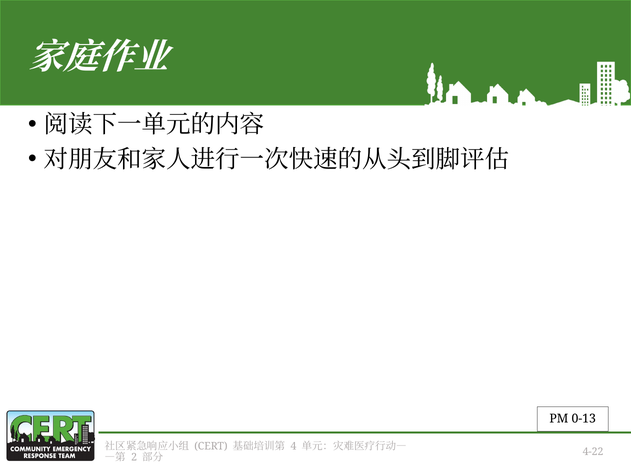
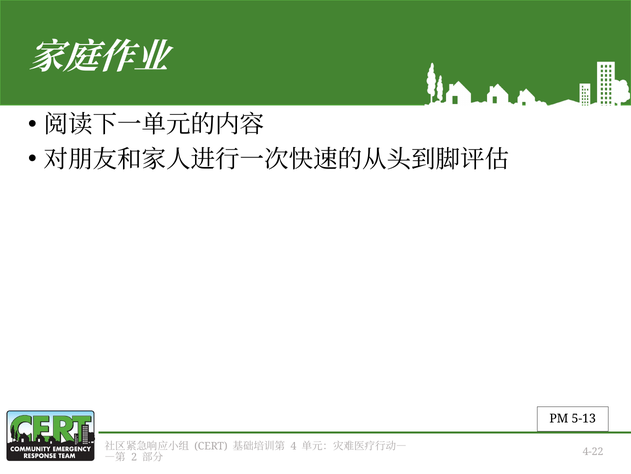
0-13: 0-13 -> 5-13 (584, 418)
